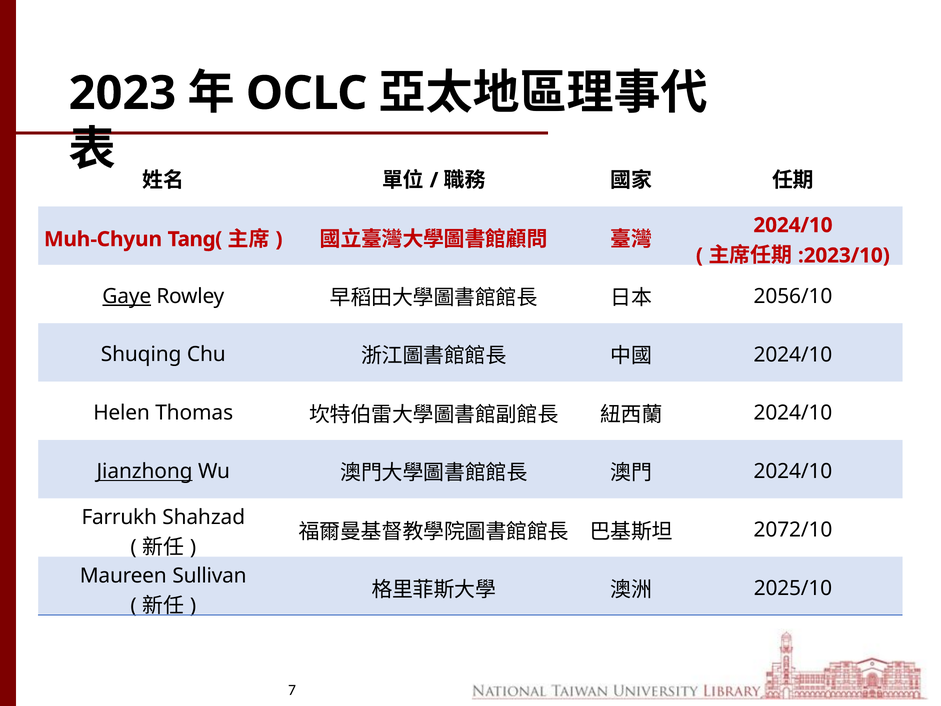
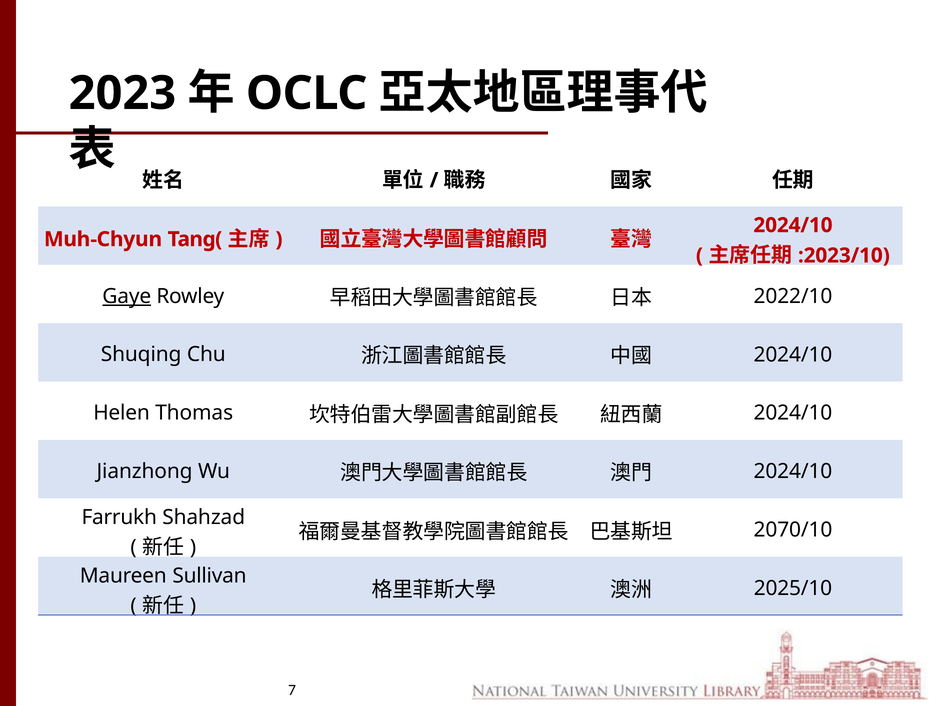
2056/10: 2056/10 -> 2022/10 (793, 296)
Jianzhong underline: present -> none (145, 471)
2072/10: 2072/10 -> 2070/10 (793, 530)
